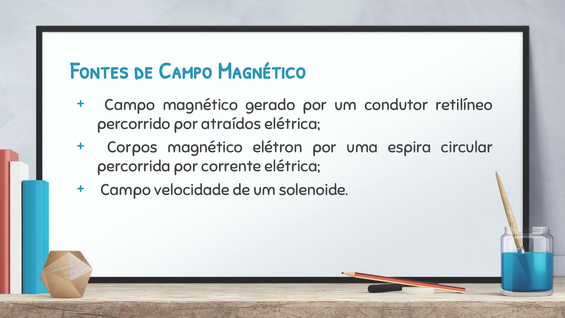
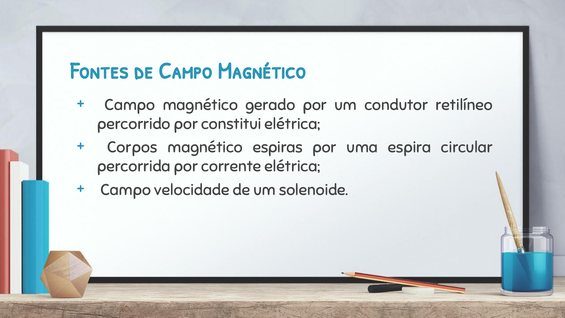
atraídos: atraídos -> constitui (231, 124)
elétron: elétron -> espiras (278, 147)
